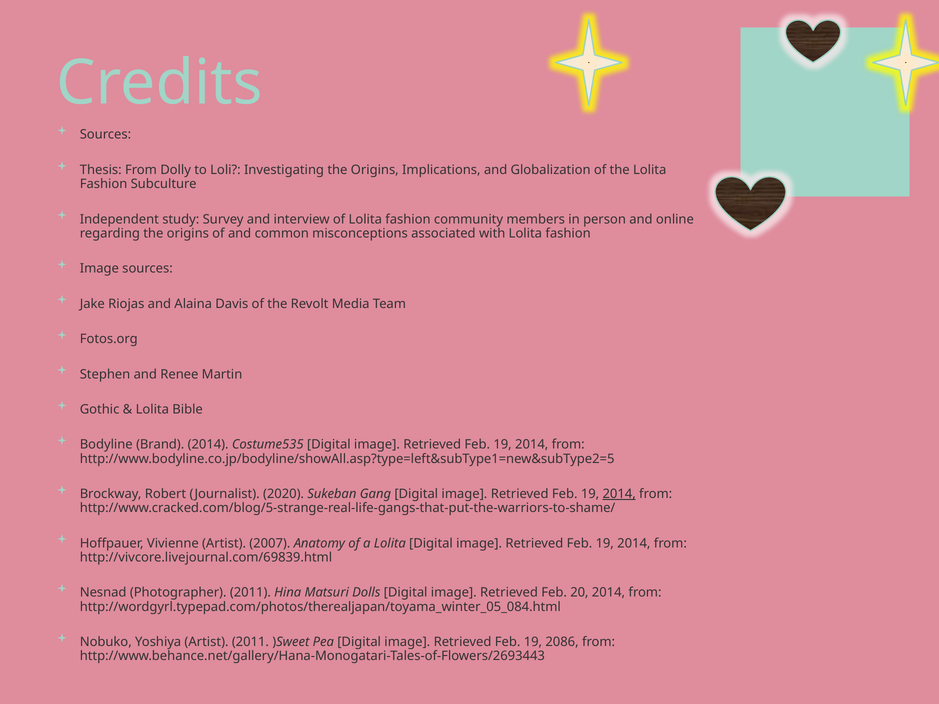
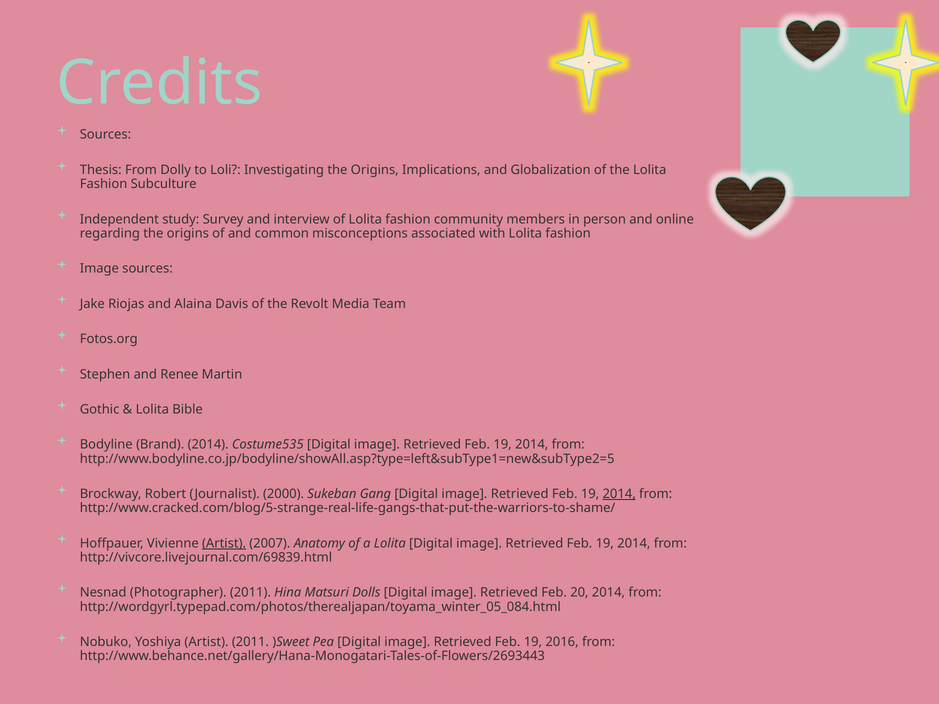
2020: 2020 -> 2000 (284, 494)
Artist underline: none -> present (224, 544)
2086: 2086 -> 2016 (562, 642)
